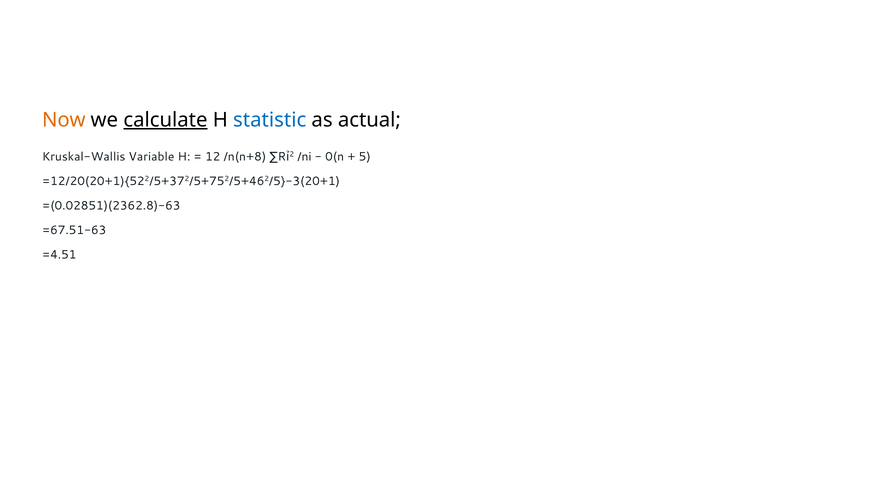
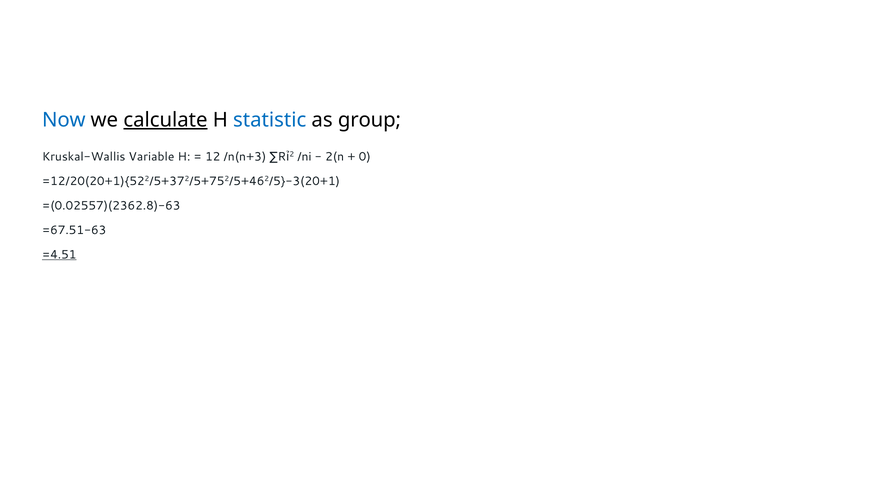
Now colour: orange -> blue (64, 120)
actual: actual -> group (369, 120)
0(n: 0(n -> 2(n (335, 157)
5: 5 -> 0 (365, 157)
/n(n+8: /n(n+8 -> /n(n+3 (245, 157)
=(0.02851)(2362.8)-63: =(0.02851)(2362.8)-63 -> =(0.02557)(2362.8)-63 (111, 206)
=4.51 underline: none -> present (59, 255)
